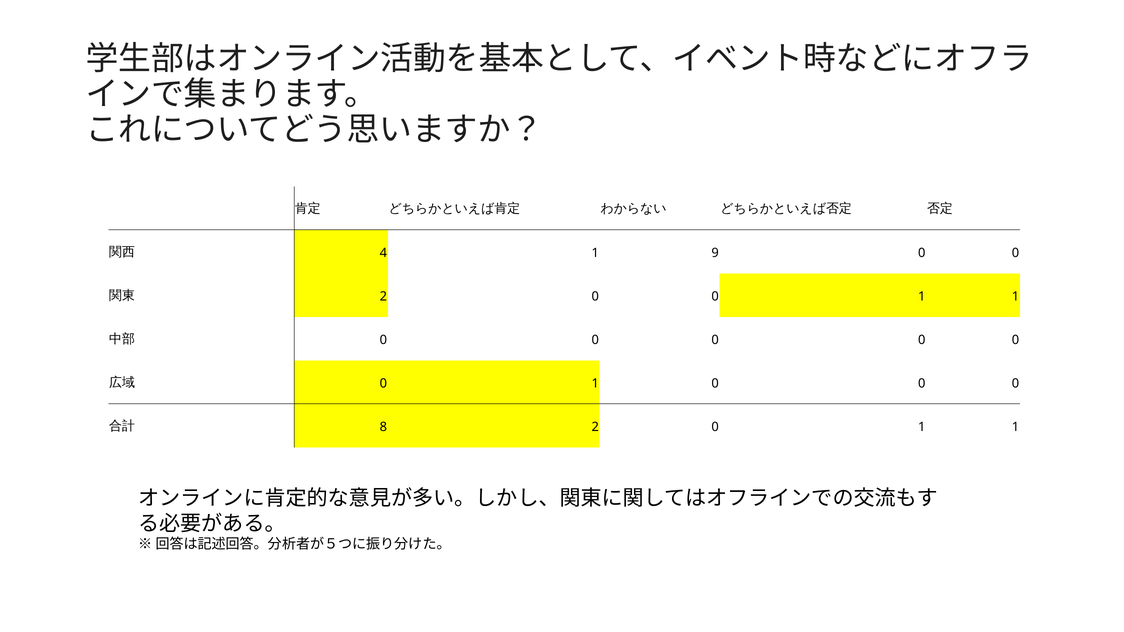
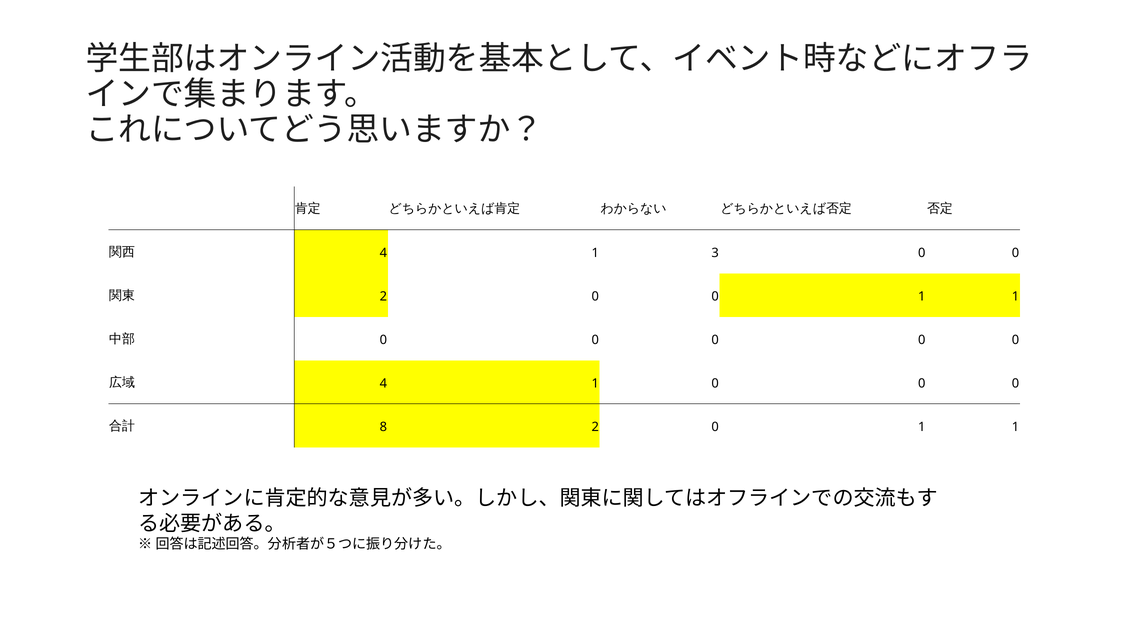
9: 9 -> 3 (715, 253)
0: 0 -> 4 (383, 383)
